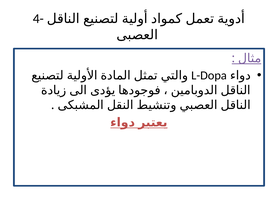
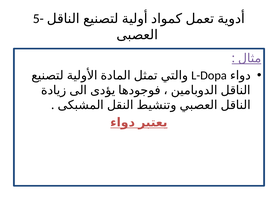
4-: 4- -> 5- (38, 19)
